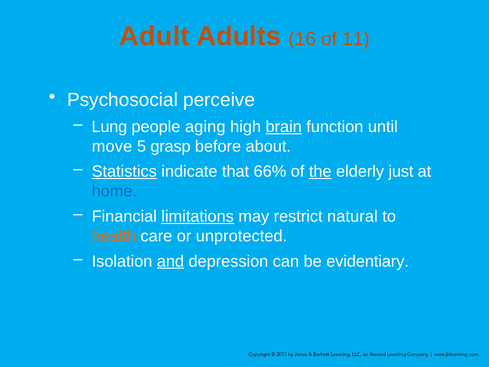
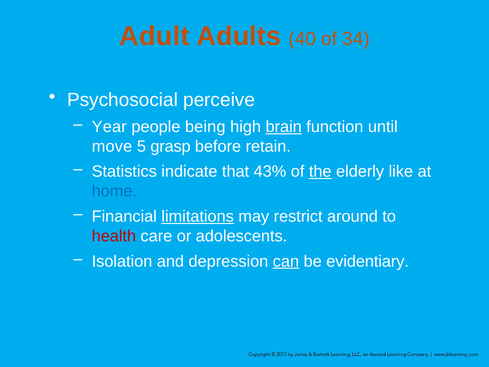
16: 16 -> 40 (302, 39)
11: 11 -> 34 (356, 39)
Lung: Lung -> Year (109, 127)
aging: aging -> being (205, 127)
about: about -> retain (268, 146)
Statistics underline: present -> none (124, 171)
66%: 66% -> 43% (270, 171)
just: just -> like (401, 171)
natural: natural -> around (352, 216)
health colour: orange -> red (114, 236)
unprotected: unprotected -> adolescents (242, 236)
and underline: present -> none (170, 261)
can underline: none -> present (286, 261)
